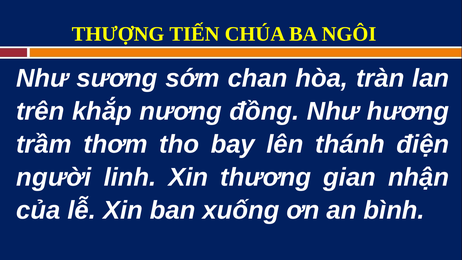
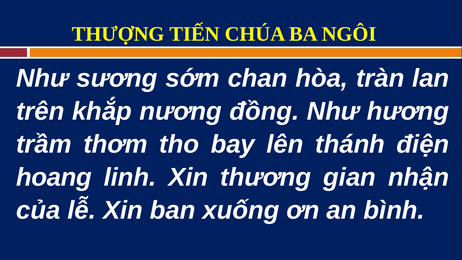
người: người -> hoang (54, 177)
